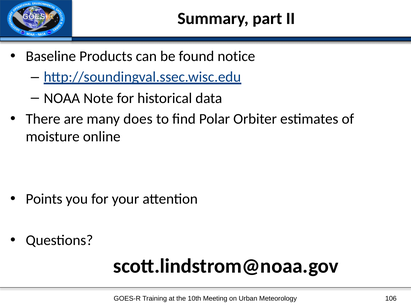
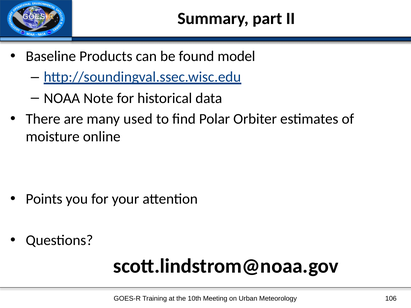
notice: notice -> model (236, 56)
does: does -> used (138, 119)
